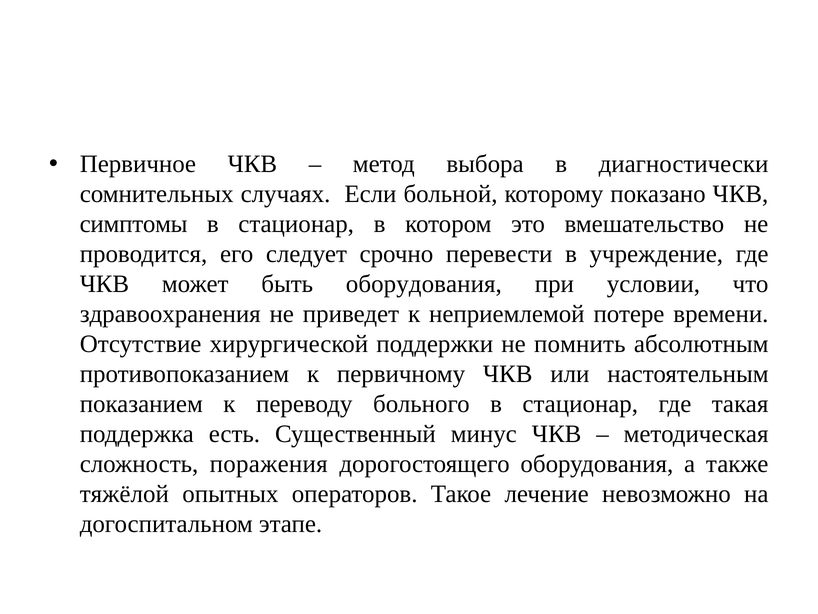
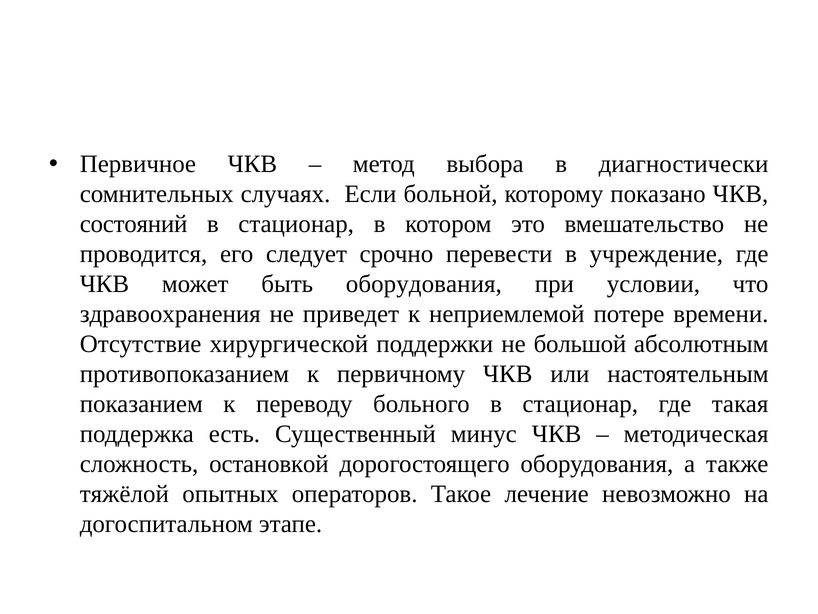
симптомы: симптомы -> состояний (134, 224)
помнить: помнить -> большой (580, 344)
поражения: поражения -> остановкой (269, 464)
